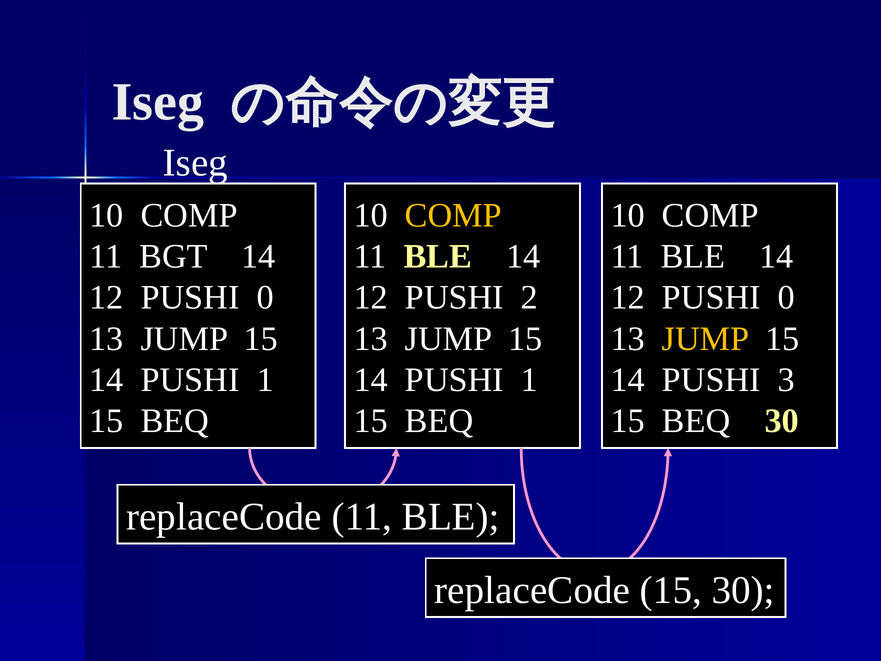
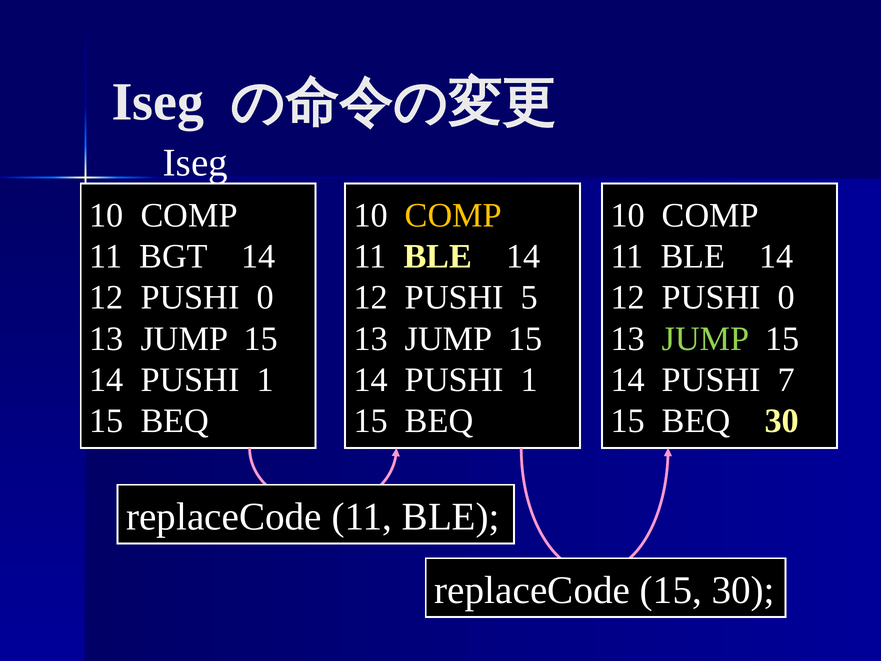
2: 2 -> 5 (529, 297)
JUMP colour: yellow -> light green (706, 339)
3: 3 -> 7 (786, 380)
